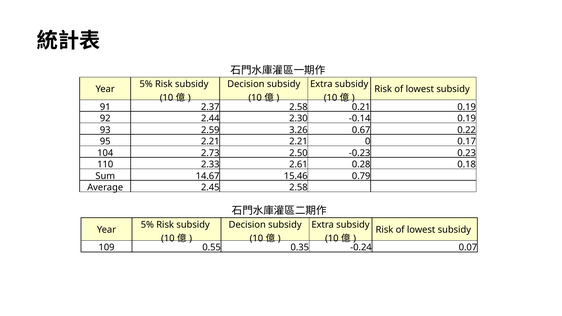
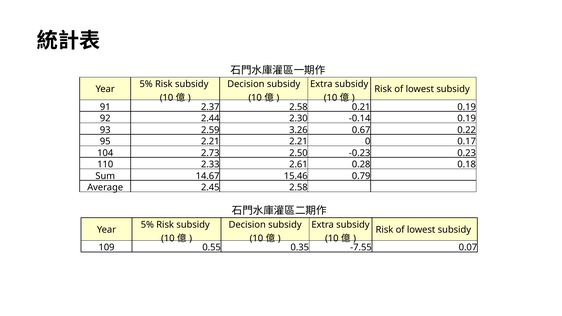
-0.24: -0.24 -> -7.55 (361, 248)
